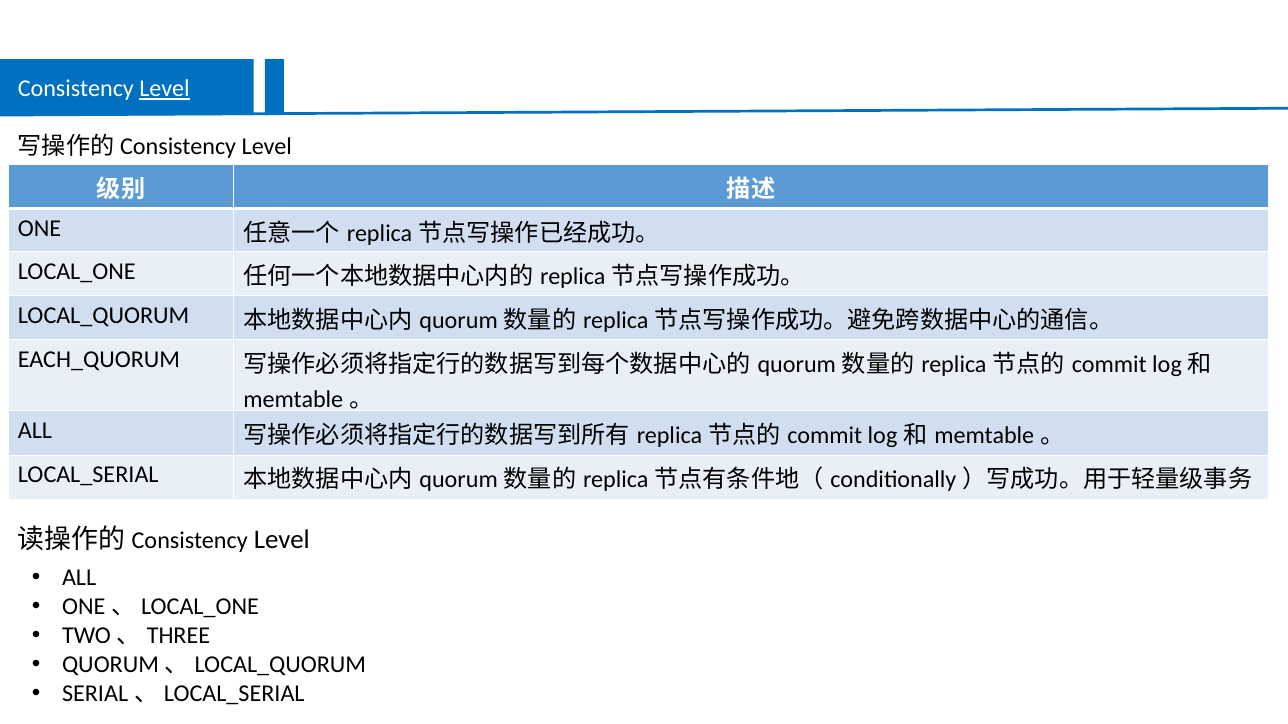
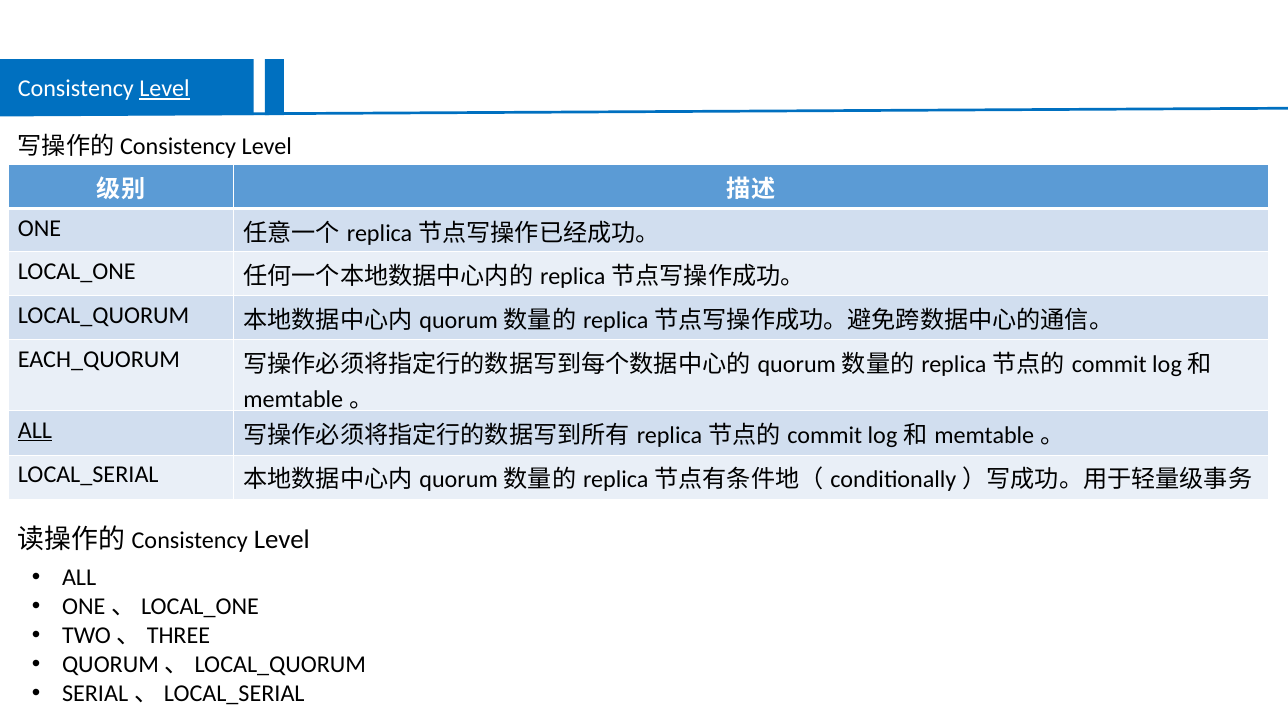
ALL underline: none -> present (35, 431)
